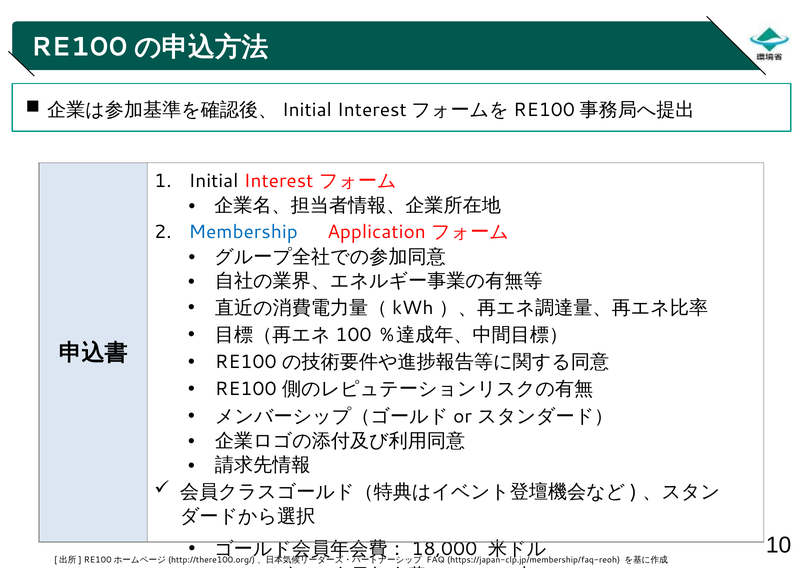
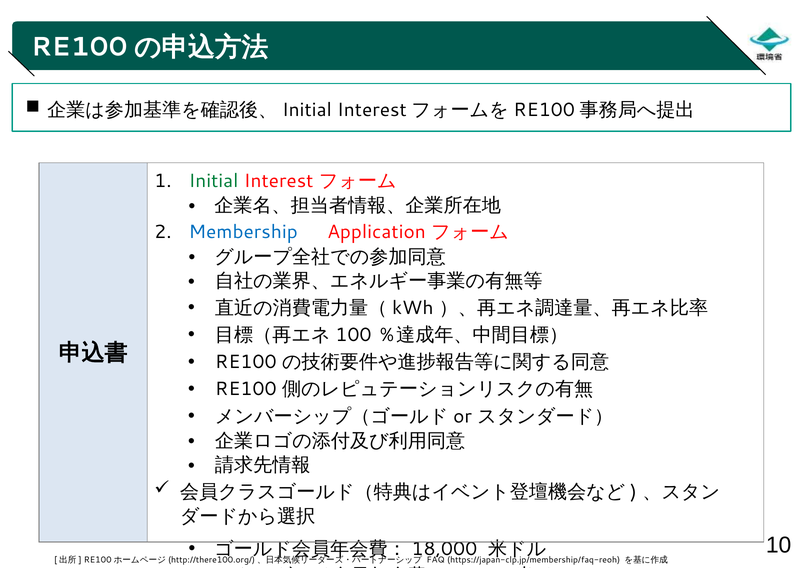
Initial colour: black -> green (213, 181)
